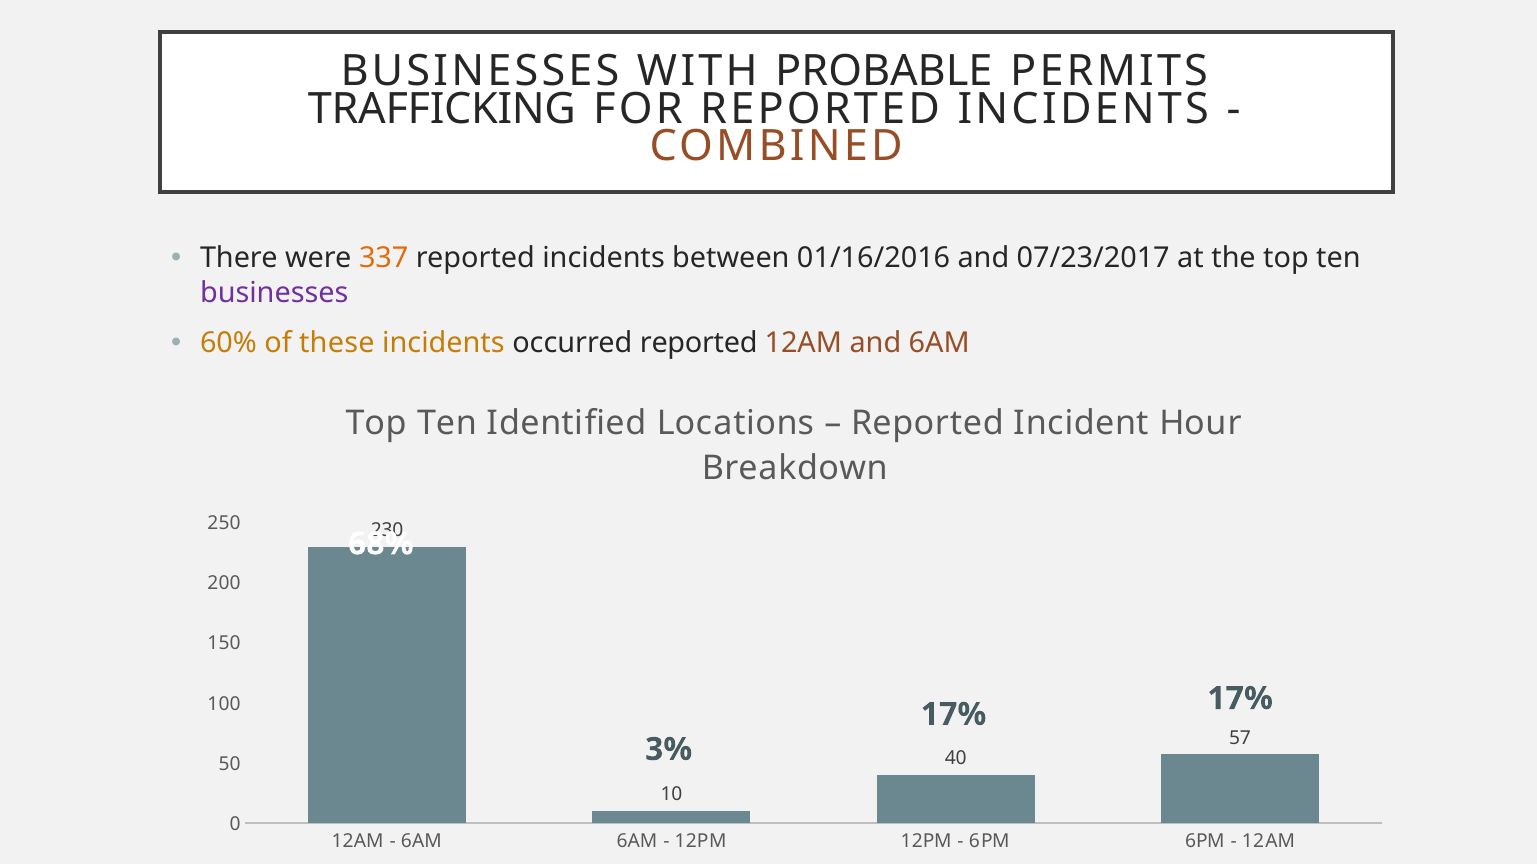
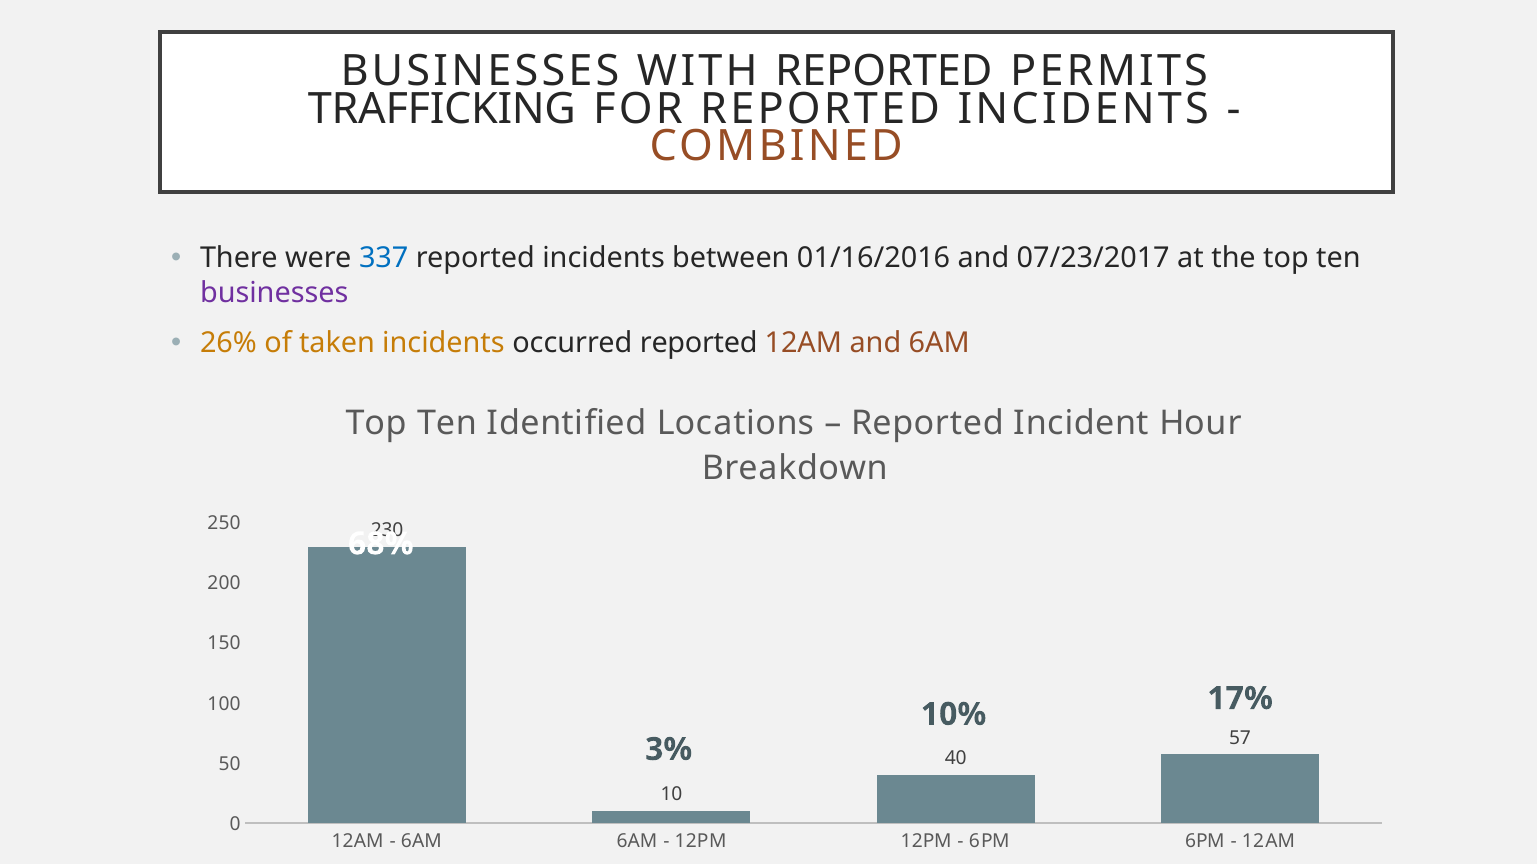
WITH PROBABLE: PROBABLE -> REPORTED (884, 72)
337 colour: orange -> blue (384, 258)
60%: 60% -> 26% (228, 343)
these: these -> taken (337, 343)
17%: 17% -> 10% (954, 715)
